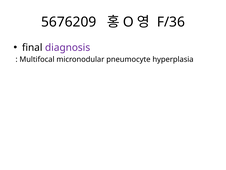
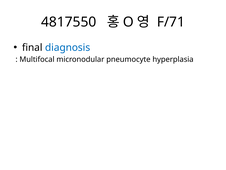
5676209: 5676209 -> 4817550 (69, 22)
F/36: F/36 -> F/71 (171, 22)
diagnosis colour: purple -> blue (68, 47)
